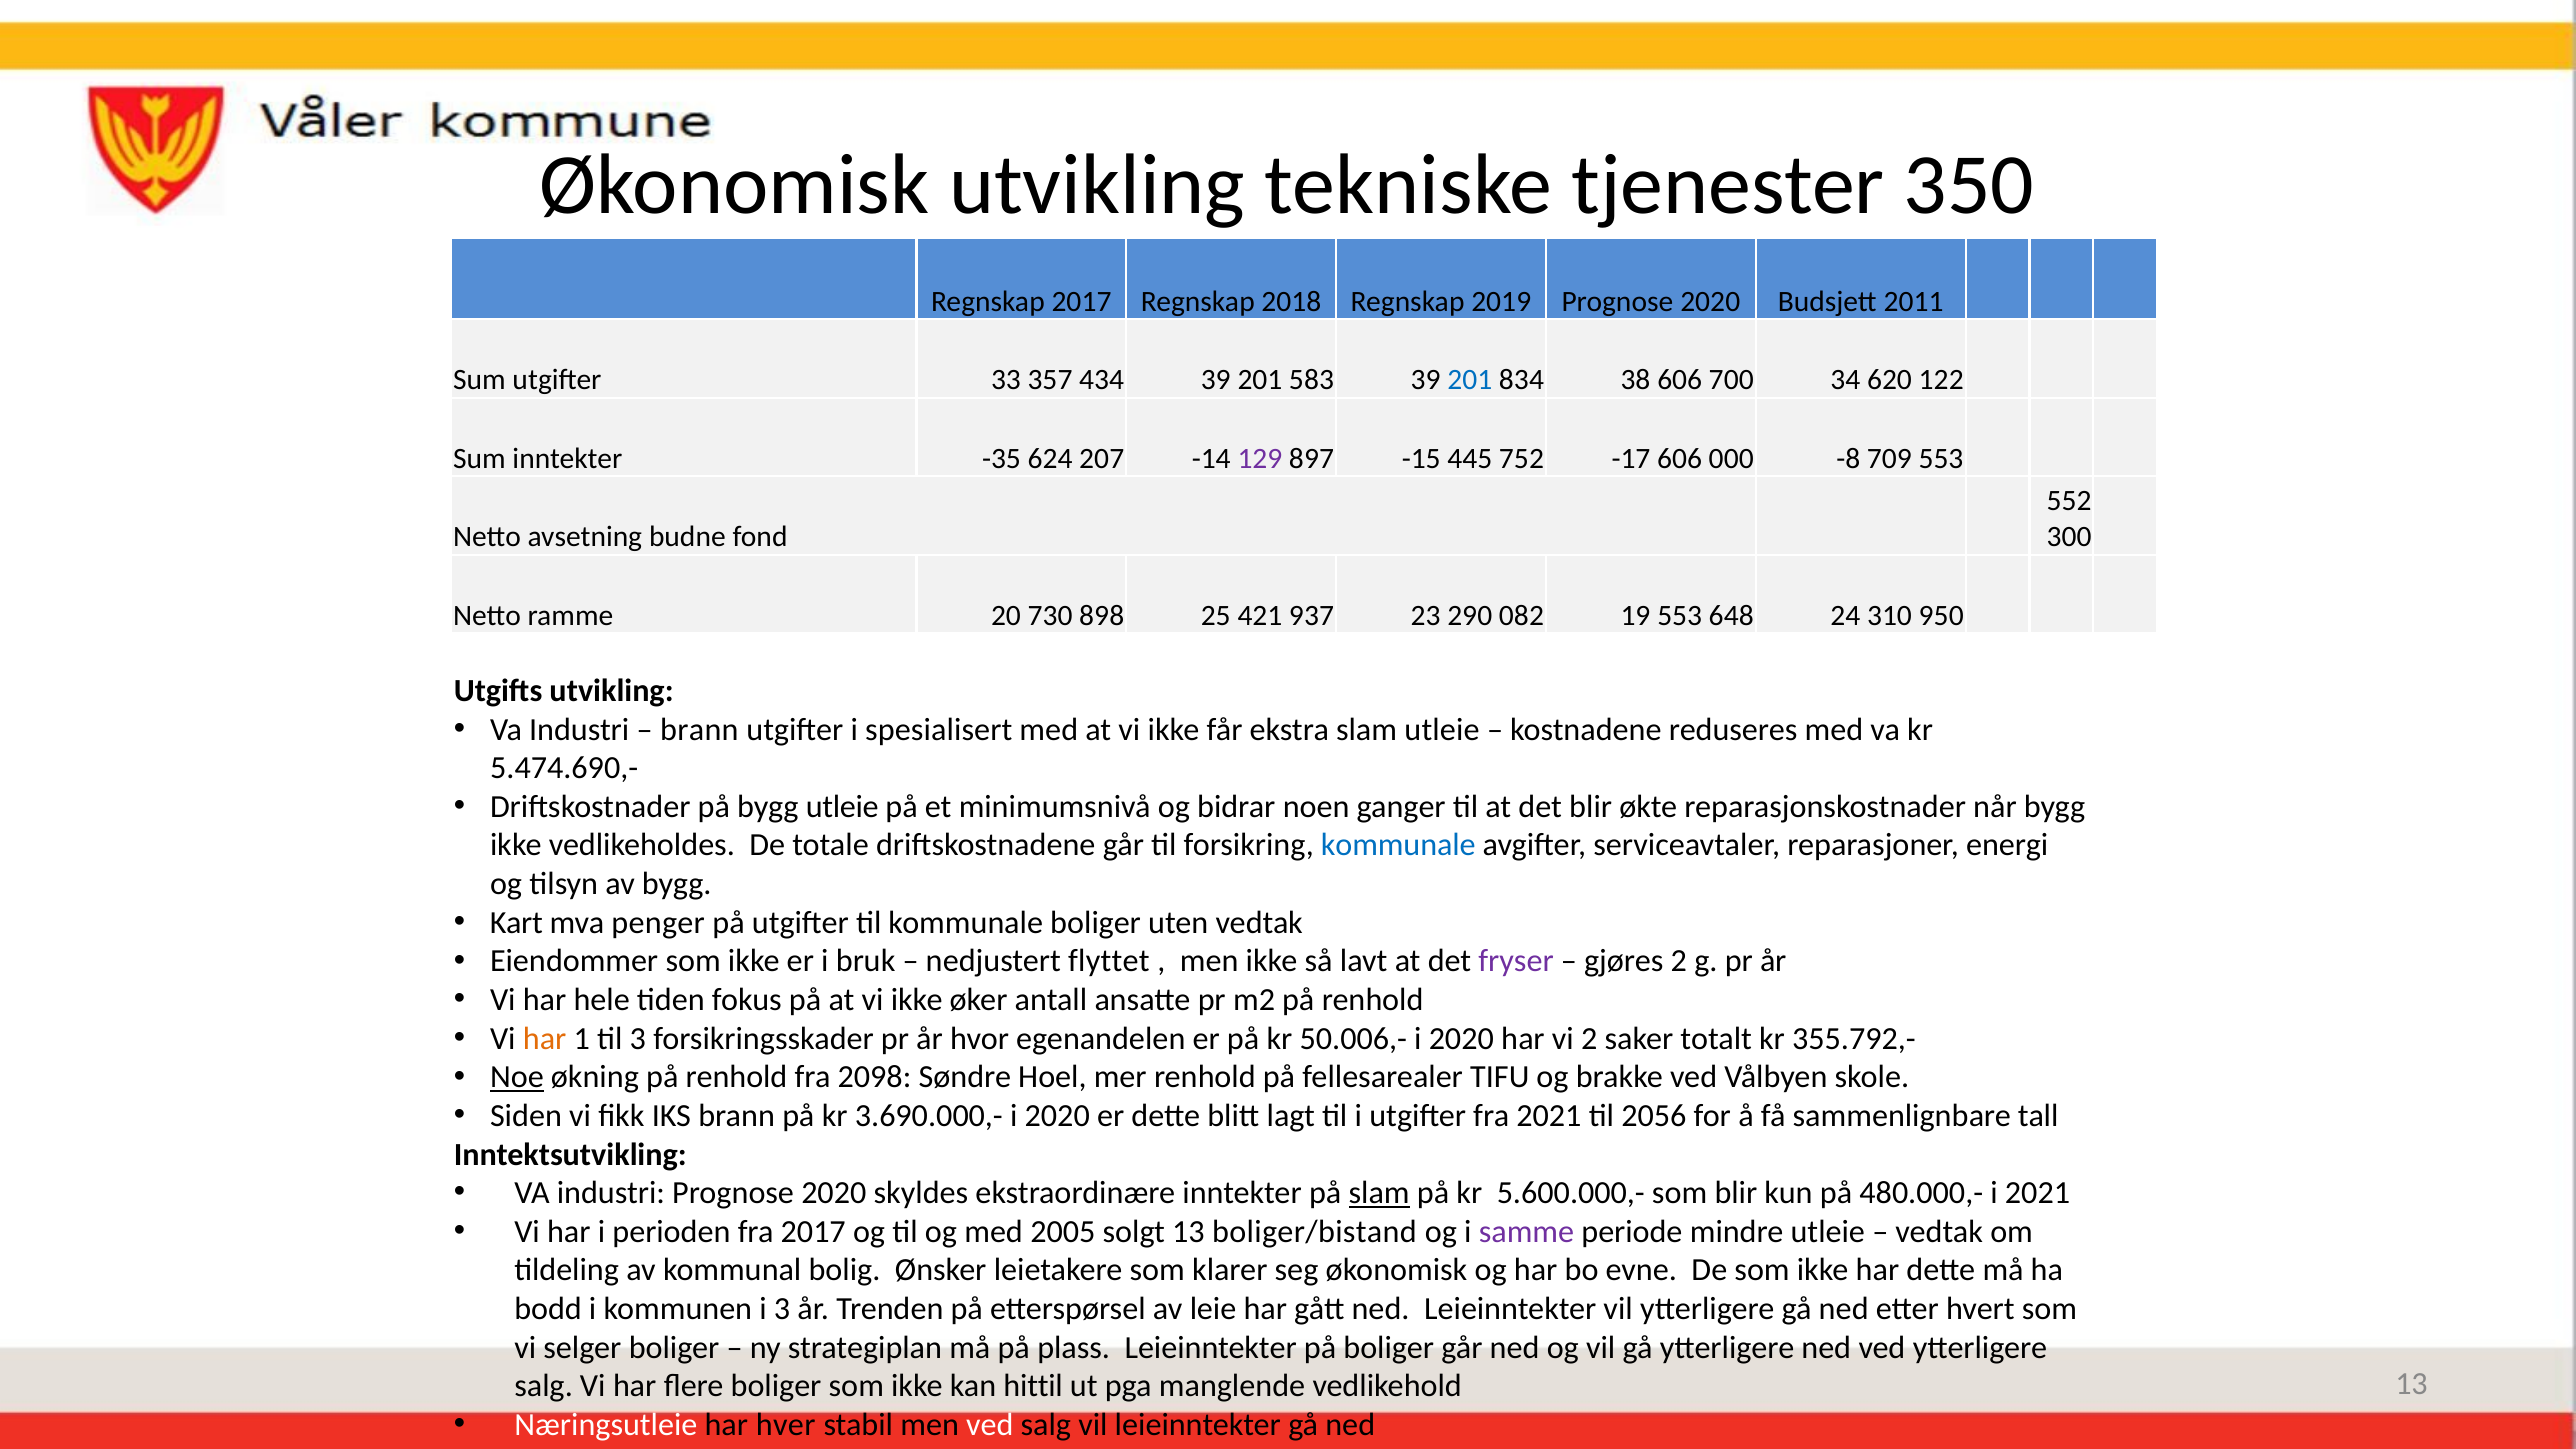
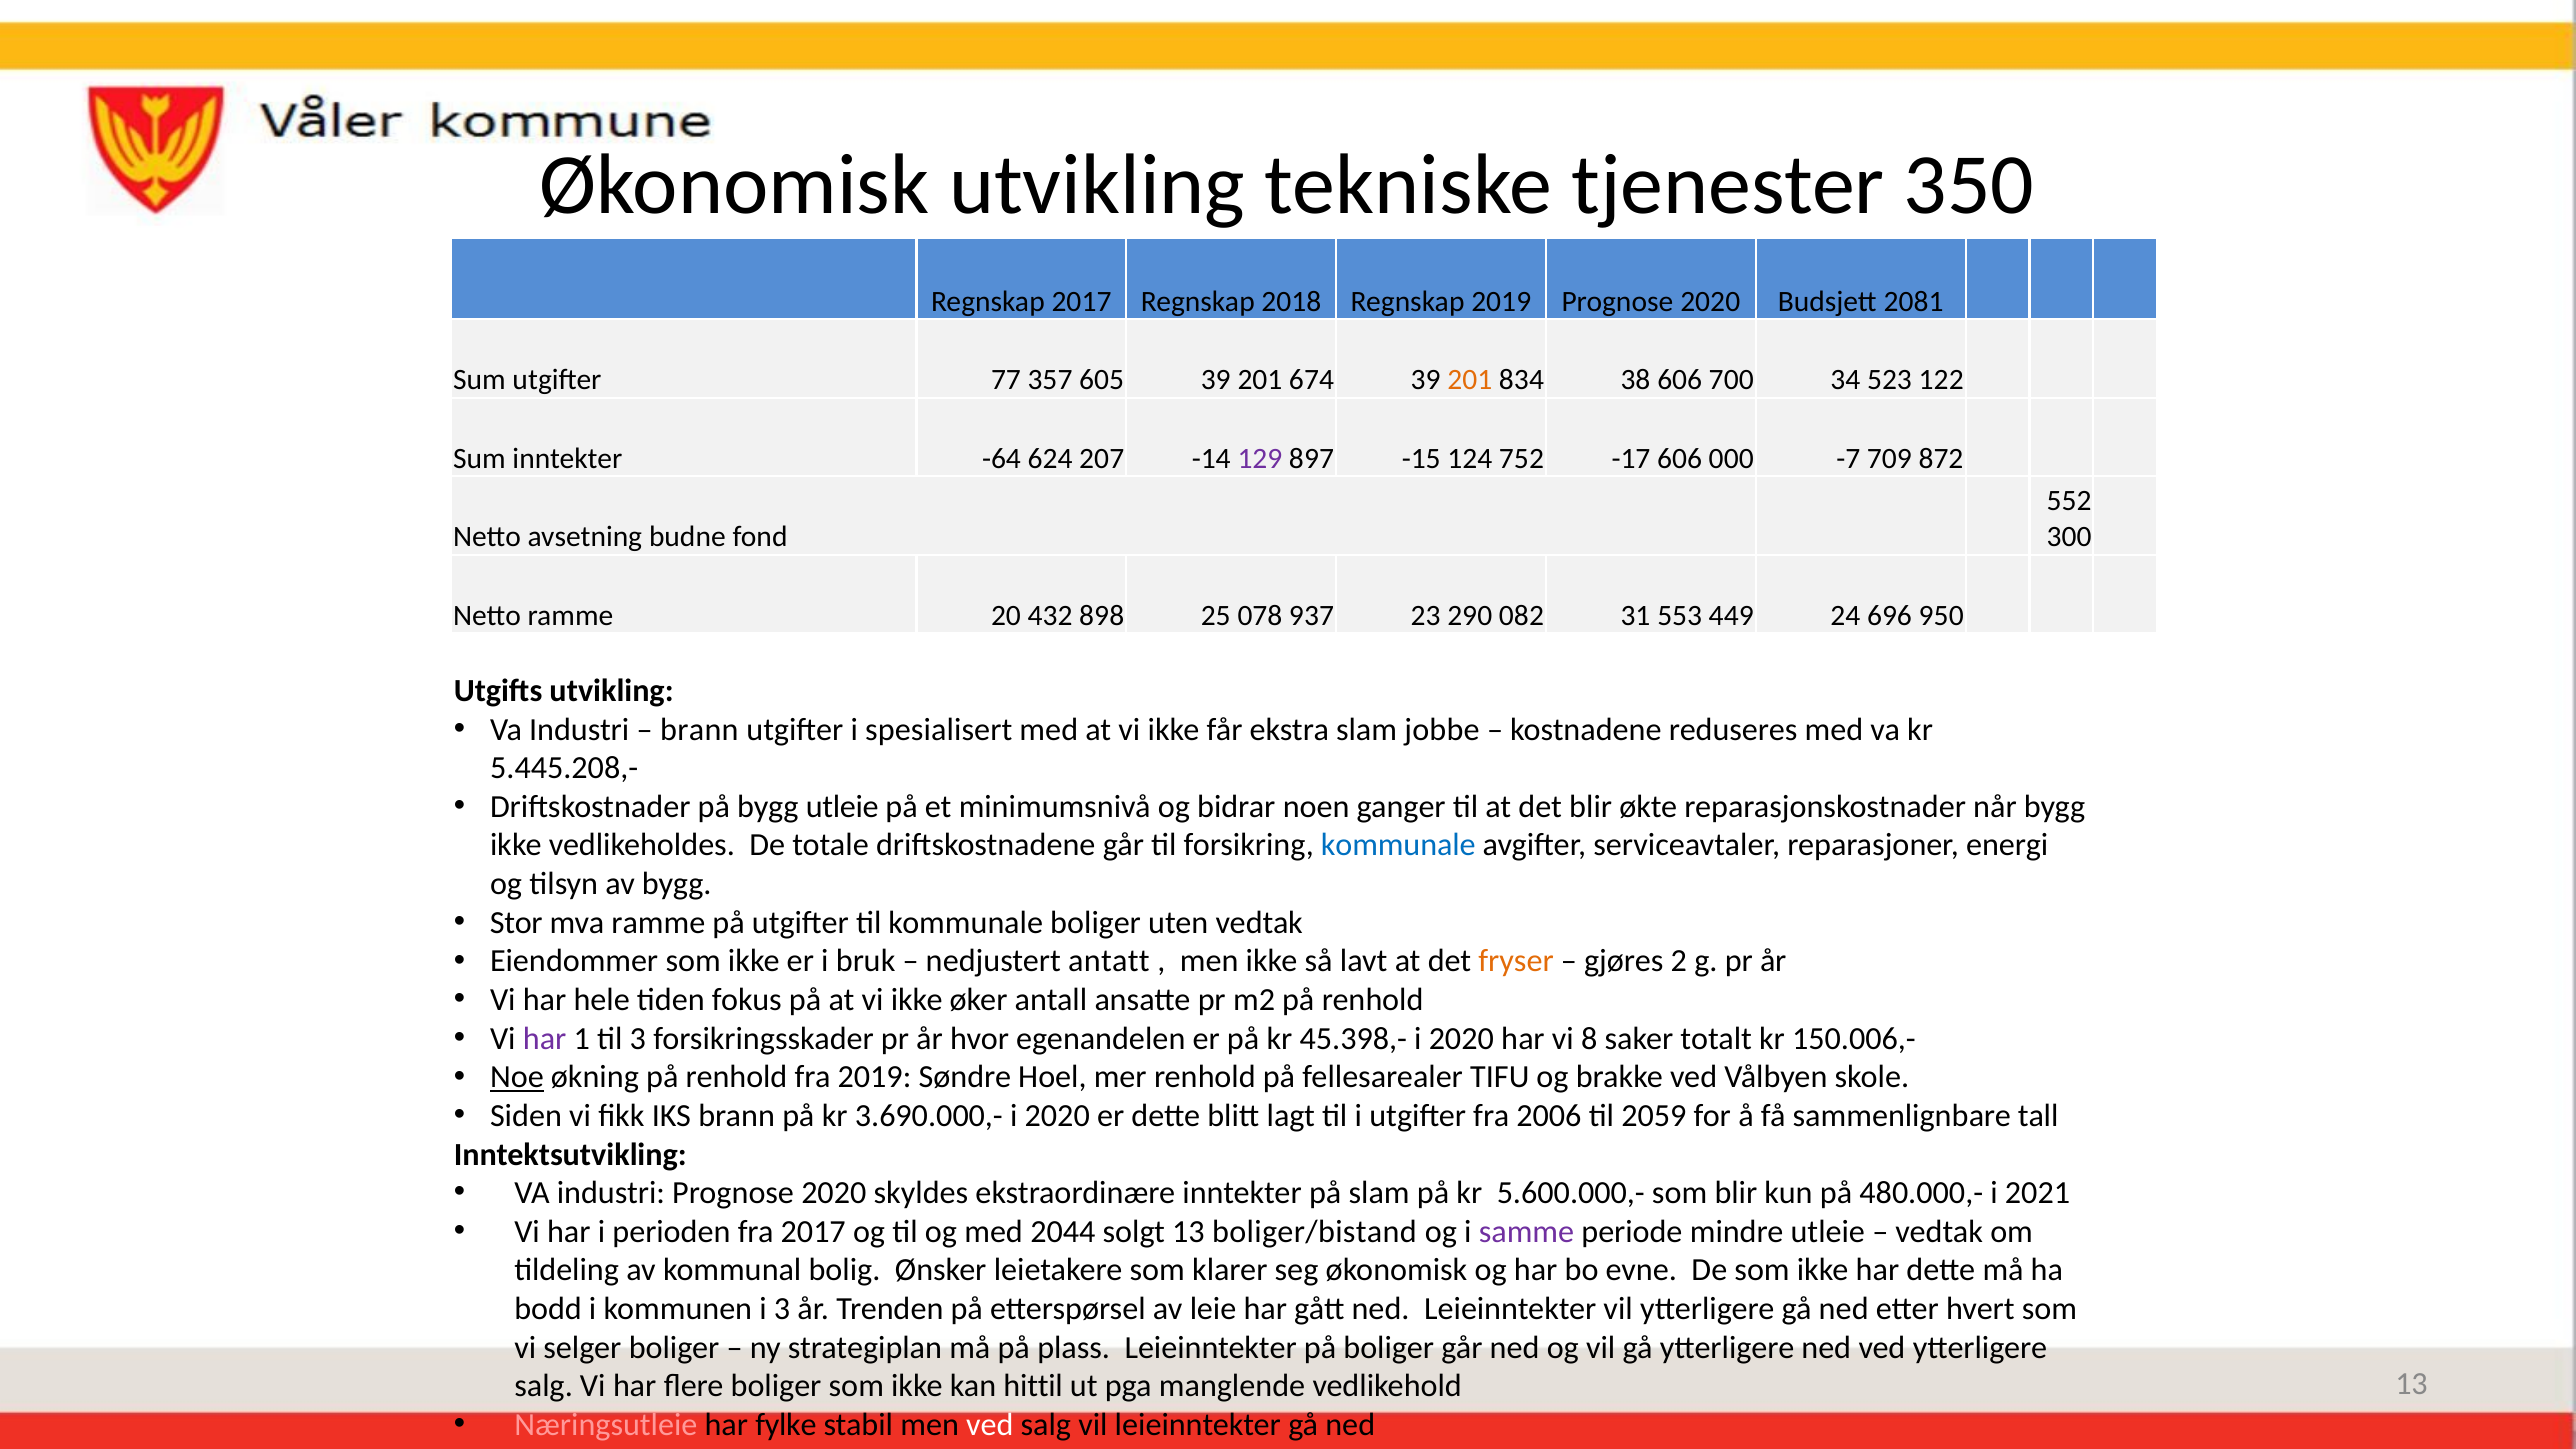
2011: 2011 -> 2081 (1914, 302)
33: 33 -> 77 (1006, 380)
434: 434 -> 605 (1102, 380)
583: 583 -> 674 (1312, 380)
201 colour: blue -> orange (1470, 380)
620: 620 -> 523 (1890, 380)
-35: -35 -> -64 (1001, 458)
445: 445 -> 124 (1470, 458)
-8: -8 -> -7 (1848, 458)
709 553: 553 -> 872 (1941, 458)
730: 730 -> 432 (1050, 615)
421: 421 -> 078 (1260, 615)
19: 19 -> 31 (1635, 615)
648: 648 -> 449 (1731, 615)
310: 310 -> 696 (1890, 615)
slam utleie: utleie -> jobbe (1442, 729)
5.474.690,-: 5.474.690,- -> 5.445.208,- (564, 768)
Kart: Kart -> Stor (516, 923)
mva penger: penger -> ramme (658, 923)
flyttet: flyttet -> antatt (1109, 961)
fryser colour: purple -> orange (1516, 961)
har colour: orange -> purple (545, 1039)
50.006,-: 50.006,- -> 45.398,- (1353, 1039)
vi 2: 2 -> 8 (1589, 1039)
355.792,-: 355.792,- -> 150.006,- (1854, 1039)
fra 2098: 2098 -> 2019 (874, 1077)
fra 2021: 2021 -> 2006 (1549, 1116)
2056: 2056 -> 2059 (1654, 1116)
slam underline: present -> none (1379, 1193)
2005: 2005 -> 2044 (1063, 1232)
Næringsutleie colour: white -> pink (606, 1425)
hver: hver -> fylke (786, 1425)
